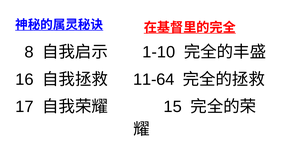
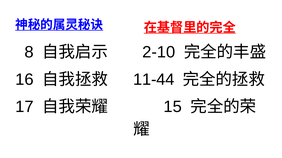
1-10: 1-10 -> 2-10 (159, 52)
11-64: 11-64 -> 11-44 (154, 80)
